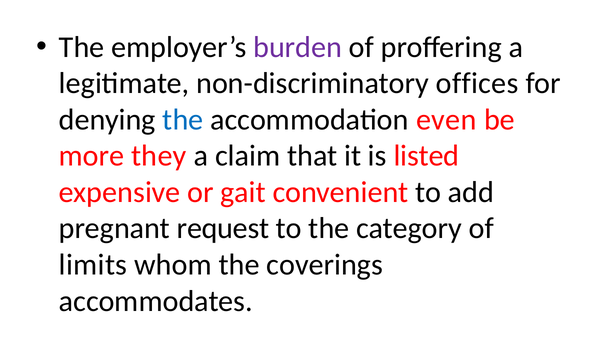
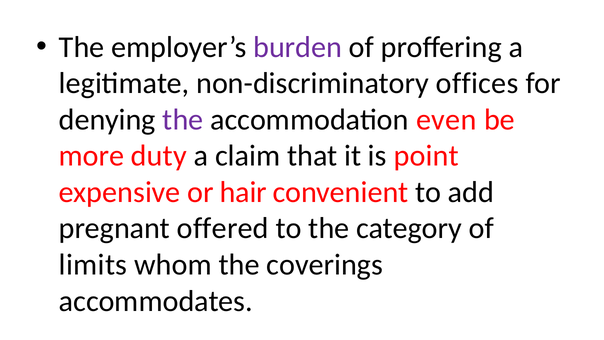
the colour: blue -> purple (183, 120)
they: they -> duty (159, 156)
listed: listed -> point (426, 156)
gait: gait -> hair (243, 192)
request: request -> offered (223, 228)
